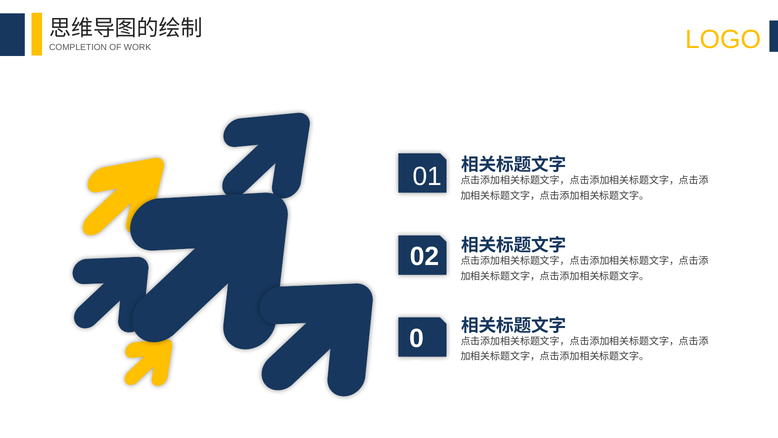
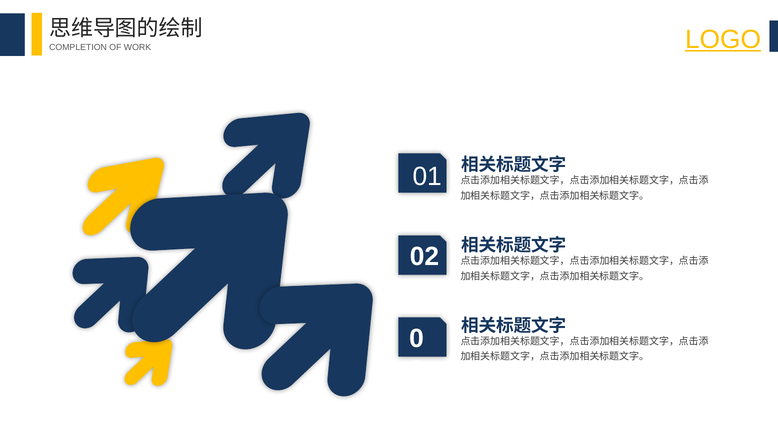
LOGO underline: none -> present (723, 39)
